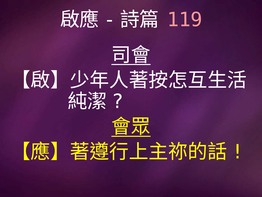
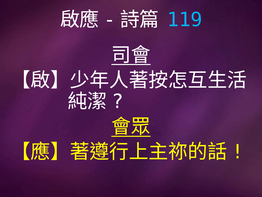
119 colour: pink -> light blue (185, 20)
